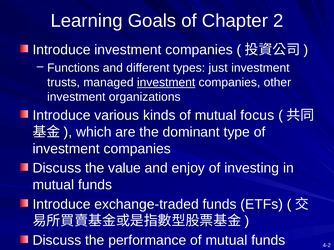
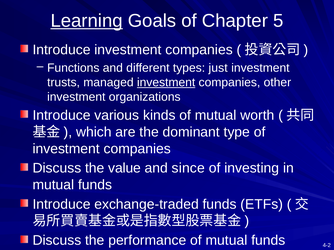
Learning underline: none -> present (87, 21)
2: 2 -> 5 (278, 21)
focus: focus -> worth (257, 116)
enjoy: enjoy -> since (188, 168)
